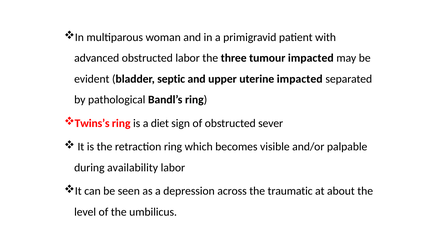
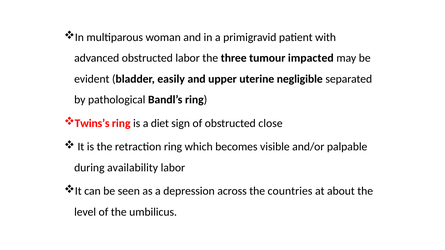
septic: septic -> easily (171, 79)
uterine impacted: impacted -> negligible (300, 79)
sever: sever -> close (271, 123)
traumatic: traumatic -> countries (290, 191)
